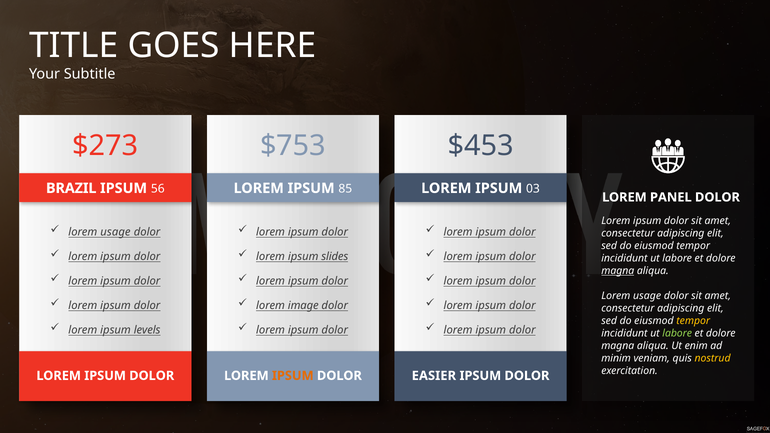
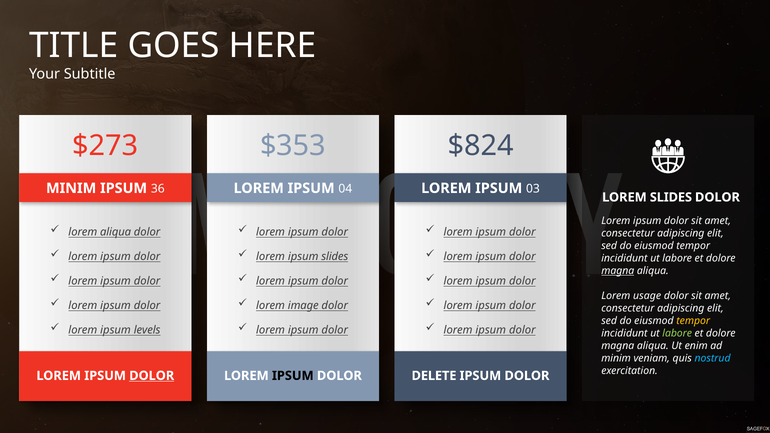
$753: $753 -> $353 (293, 146)
$453: $453 -> $824 (481, 146)
BRAZIL: BRAZIL -> MINIM (71, 188)
56: 56 -> 36 (158, 189)
85: 85 -> 04 (345, 189)
LOREM PANEL: PANEL -> SLIDES (671, 197)
usage: usage -> aliqua (116, 232)
nostrud colour: yellow -> light blue (713, 359)
DOLOR underline: none -> present (152, 376)
IPSUM colour: orange -> black (293, 376)
EASIER: EASIER -> DELETE (434, 376)
